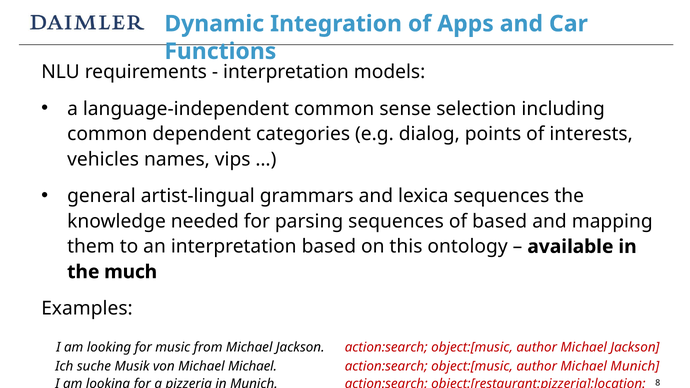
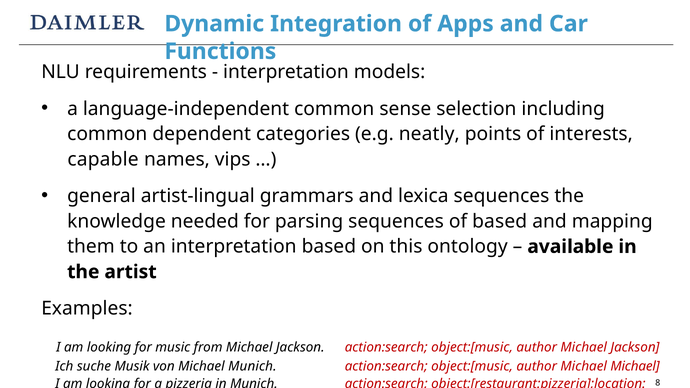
dialog: dialog -> neatly (429, 134)
vehicles: vehicles -> capable (103, 159)
much: much -> artist (131, 272)
Michael Michael: Michael -> Munich (252, 366)
Michael Munich: Munich -> Michael (635, 366)
